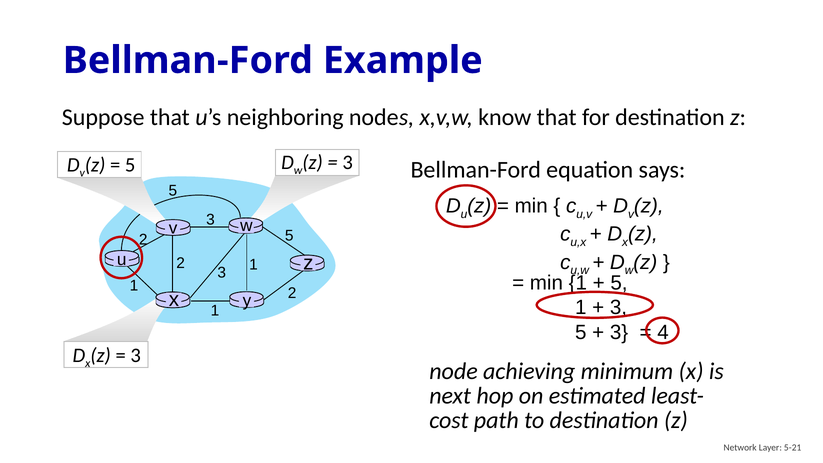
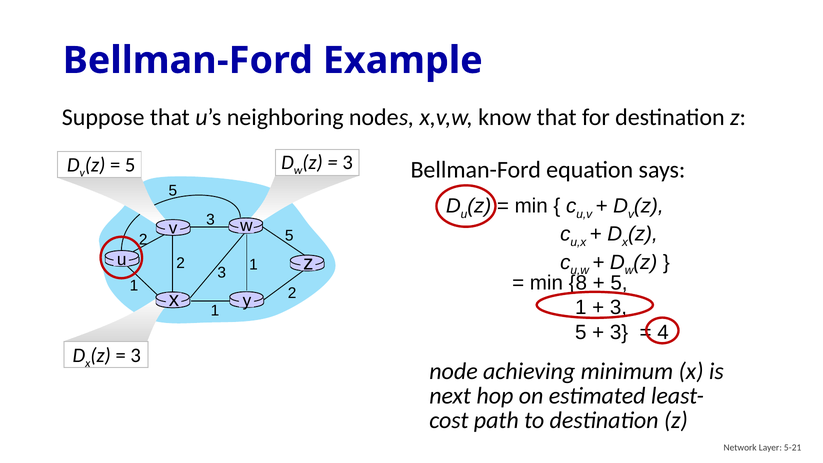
min 1: 1 -> 8 (578, 283)
